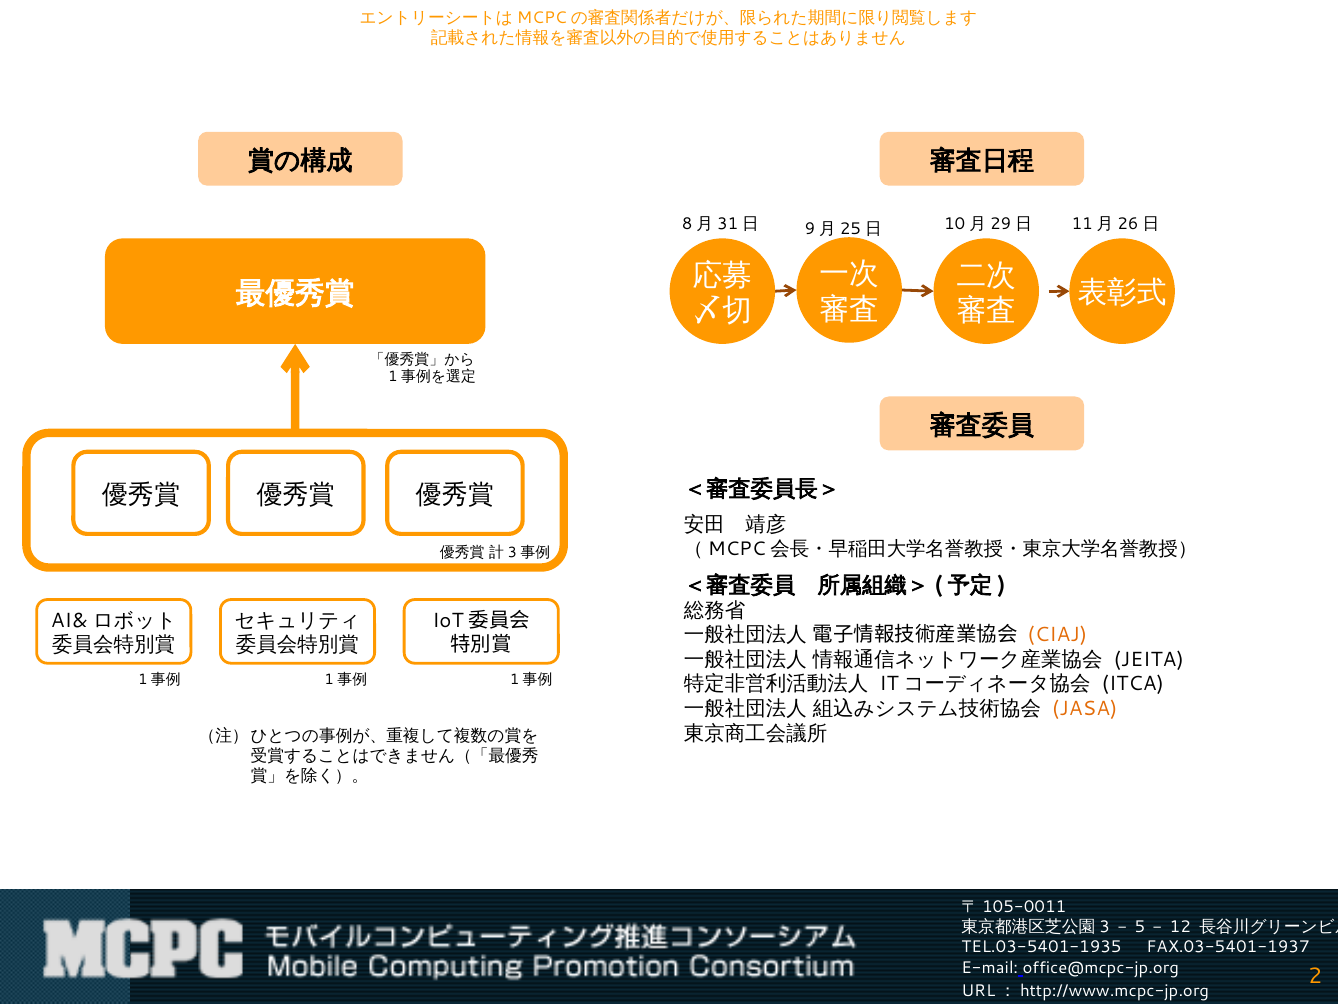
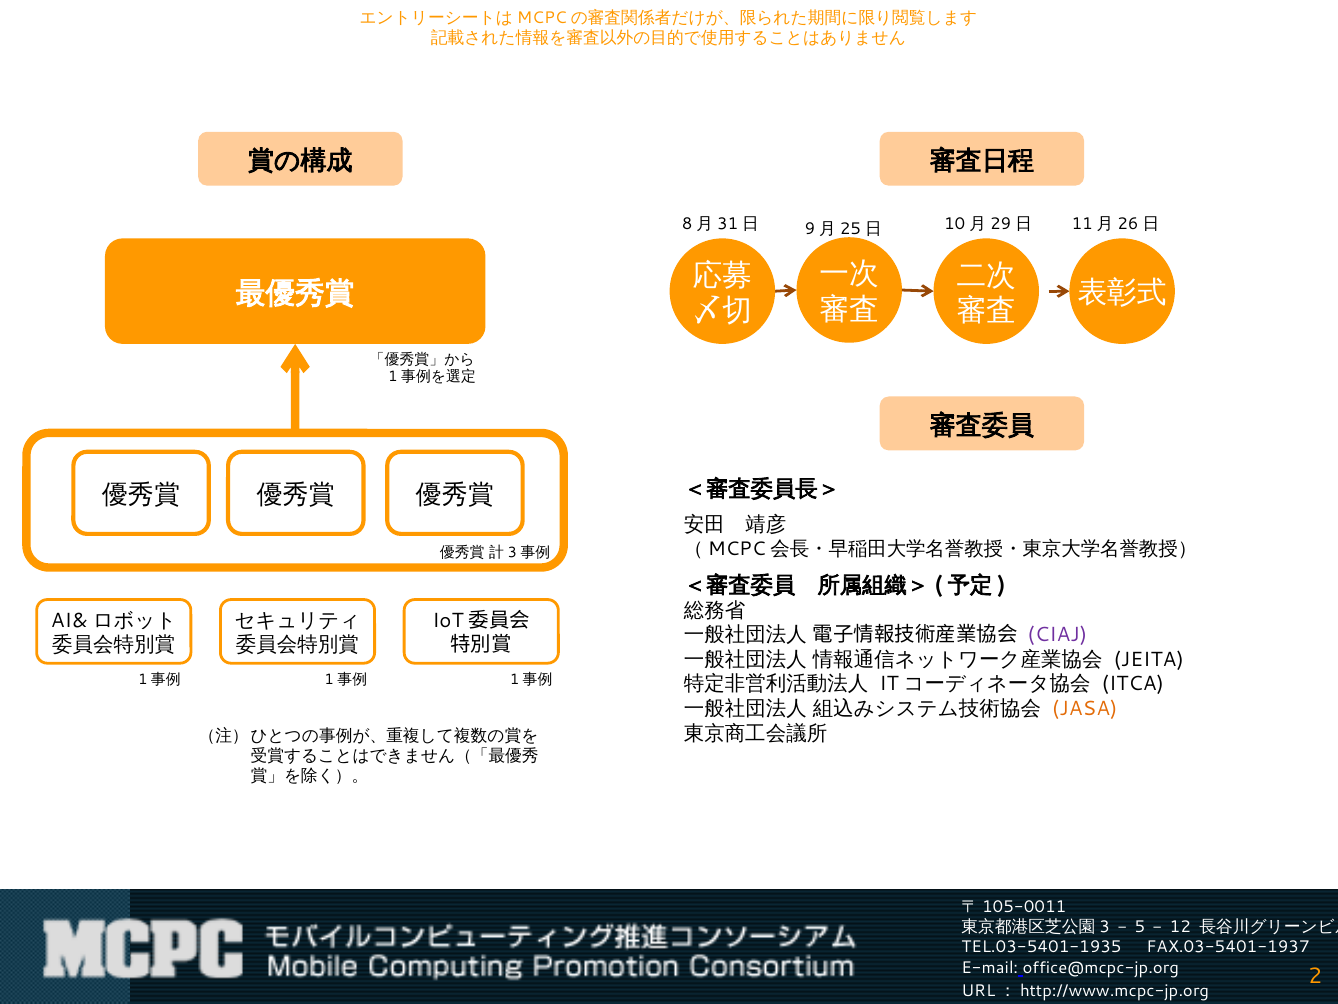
CIAJ colour: orange -> purple (1057, 635)
